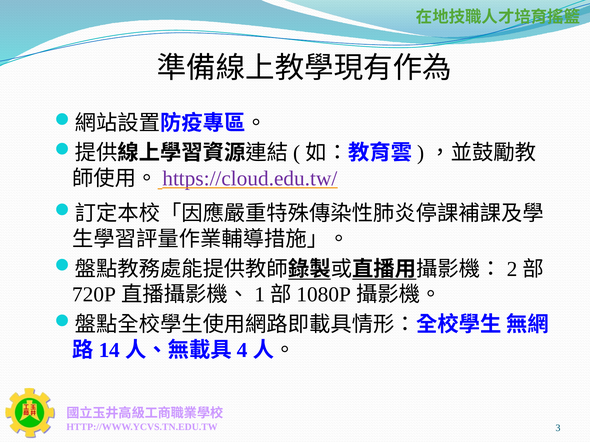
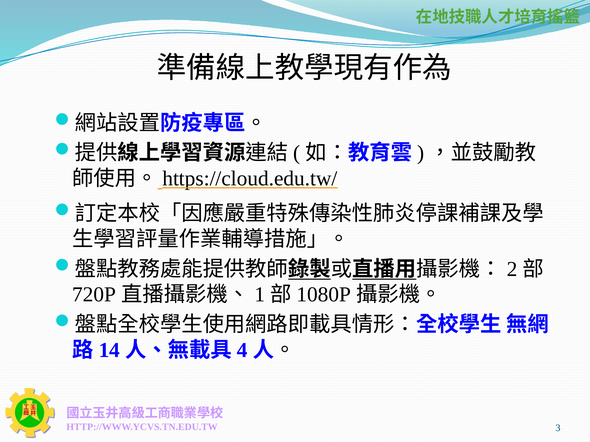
https://cloud.edu.tw/ colour: purple -> black (250, 179)
